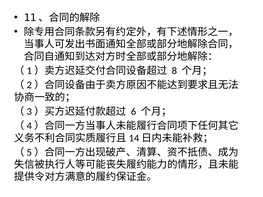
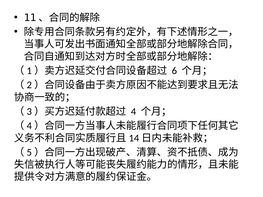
8: 8 -> 6 (174, 71)
6: 6 -> 4 (134, 112)
